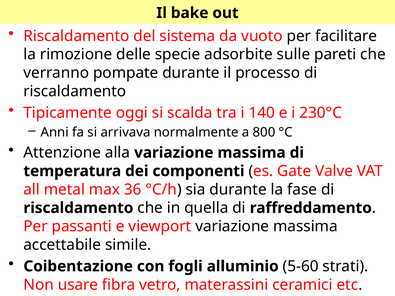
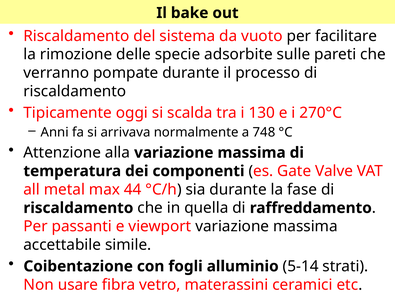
140: 140 -> 130 (262, 113)
230°C: 230°C -> 270°C (321, 113)
800: 800 -> 748 (264, 132)
36: 36 -> 44 (133, 190)
5-60: 5-60 -> 5-14 (301, 267)
